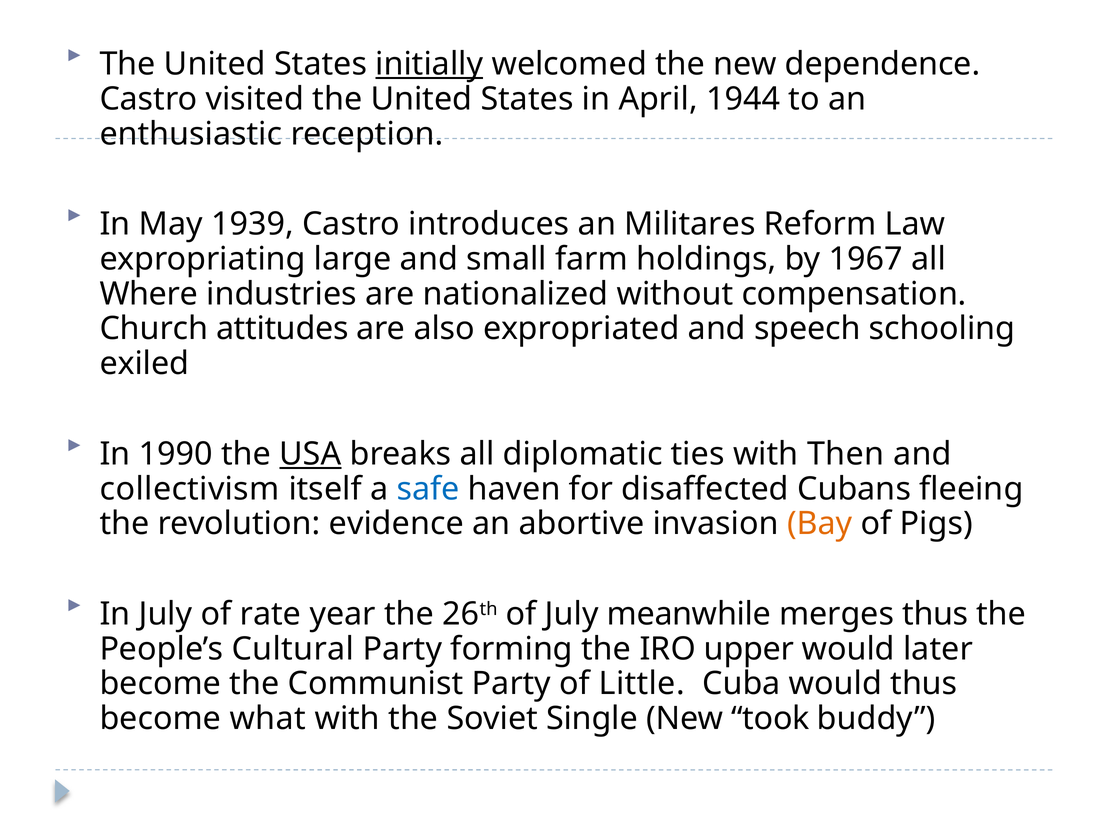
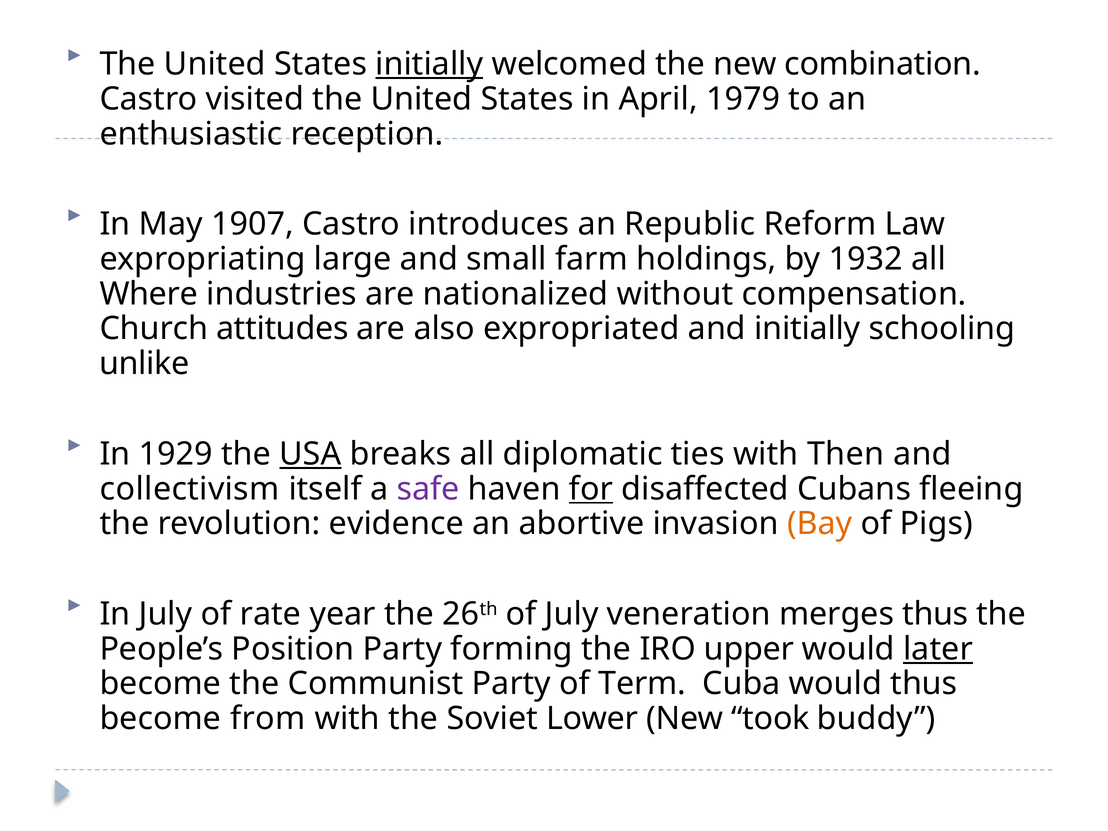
dependence: dependence -> combination (883, 64)
1944: 1944 -> 1979 (743, 99)
1939: 1939 -> 1907 (252, 224)
Militares: Militares -> Republic (690, 224)
1967: 1967 -> 1932 (866, 259)
and speech: speech -> initially (807, 329)
exiled: exiled -> unlike (144, 364)
1990: 1990 -> 1929 (176, 454)
safe colour: blue -> purple (428, 489)
for underline: none -> present (591, 489)
meanwhile: meanwhile -> veneration (689, 614)
Cultural: Cultural -> Position (293, 649)
later underline: none -> present (938, 649)
Little: Little -> Term (642, 684)
what: what -> from (268, 719)
Single: Single -> Lower (592, 719)
